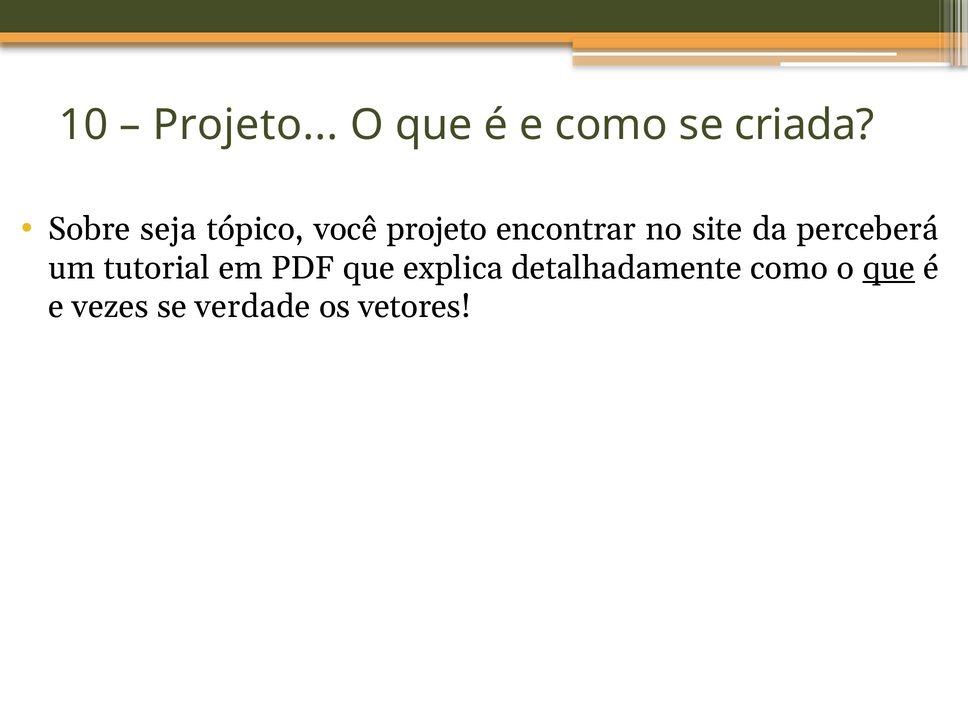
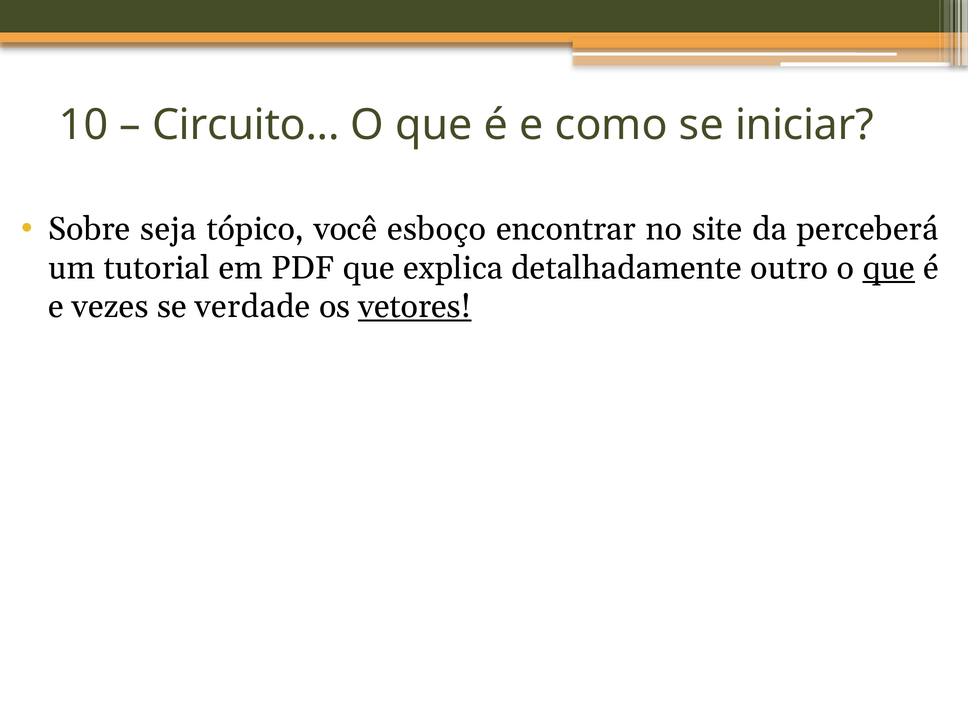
Projeto: Projeto -> Circuito (246, 125)
criada: criada -> iniciar (804, 125)
você projeto: projeto -> esboço (437, 229)
detalhadamente como: como -> outro (789, 268)
vetores underline: none -> present (415, 307)
